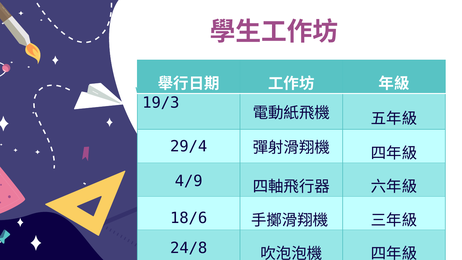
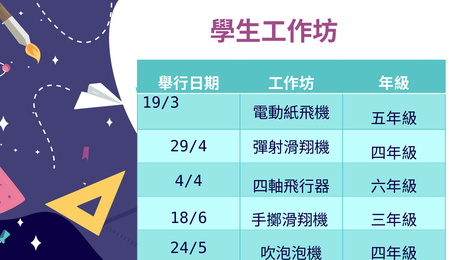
4/9: 4/9 -> 4/4 (189, 181)
24/8: 24/8 -> 24/5 (189, 248)
